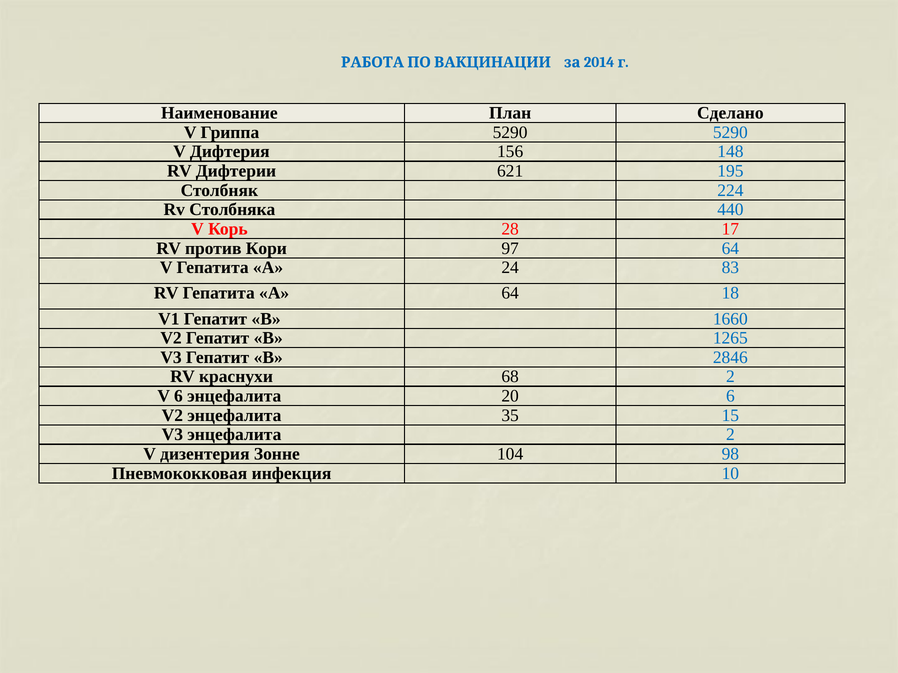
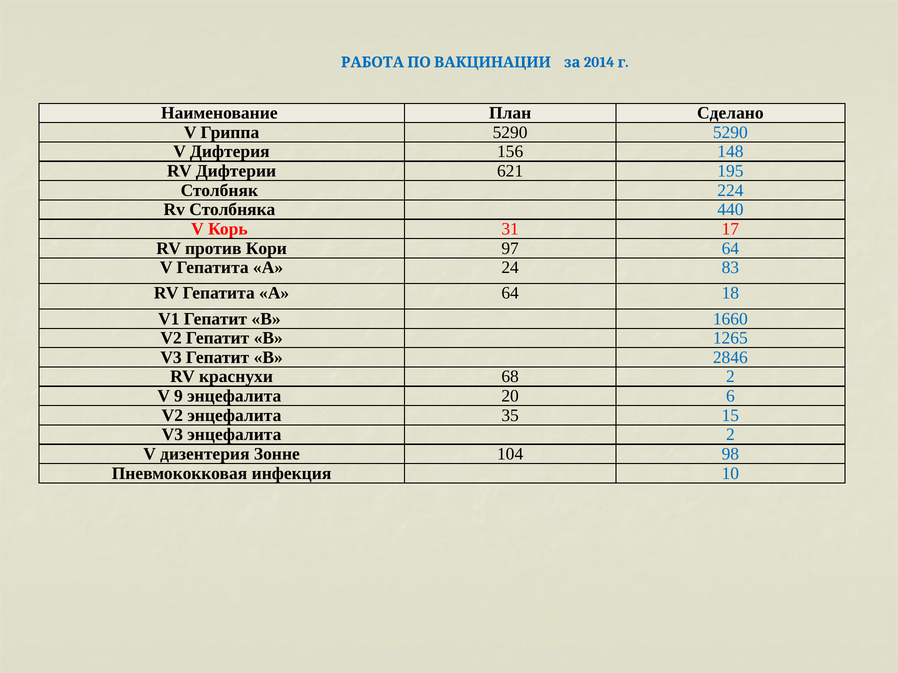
28: 28 -> 31 (510, 229)
V 6: 6 -> 9 (178, 396)
